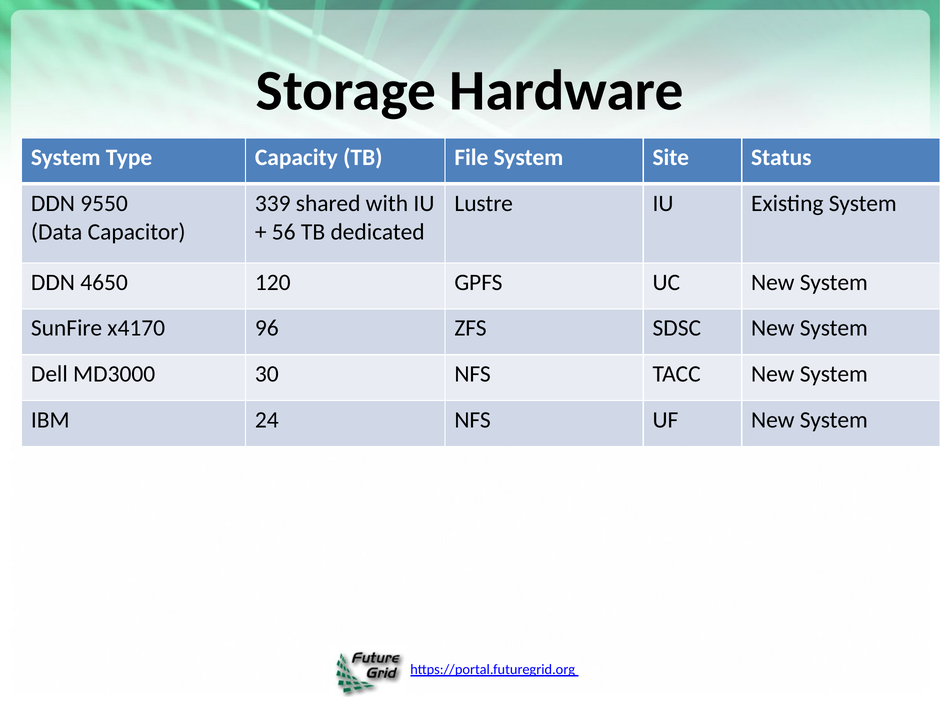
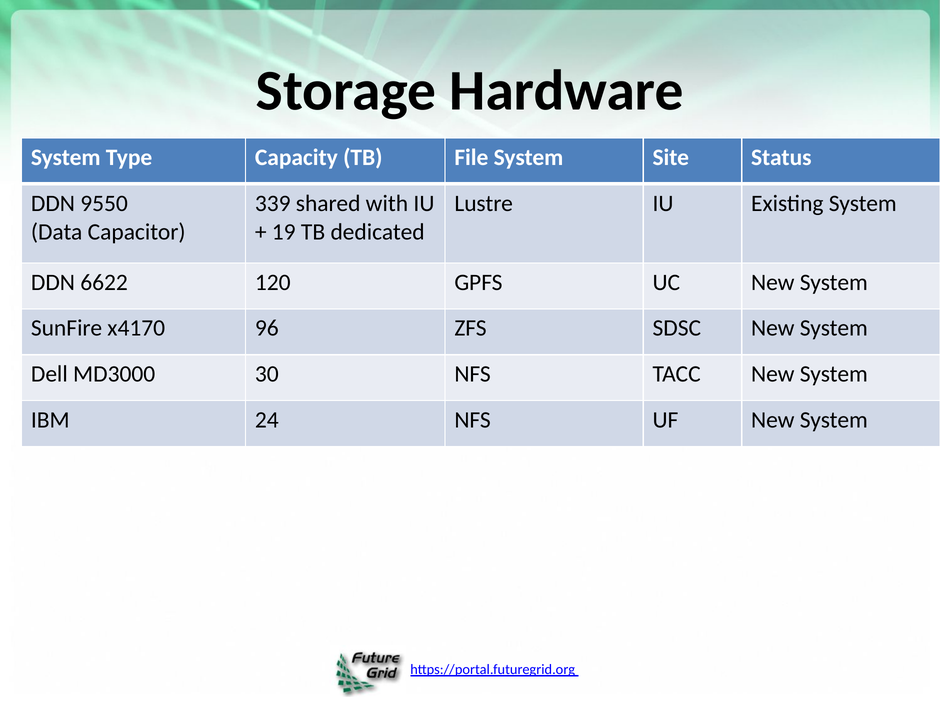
56: 56 -> 19 (284, 232)
4650: 4650 -> 6622 (104, 282)
